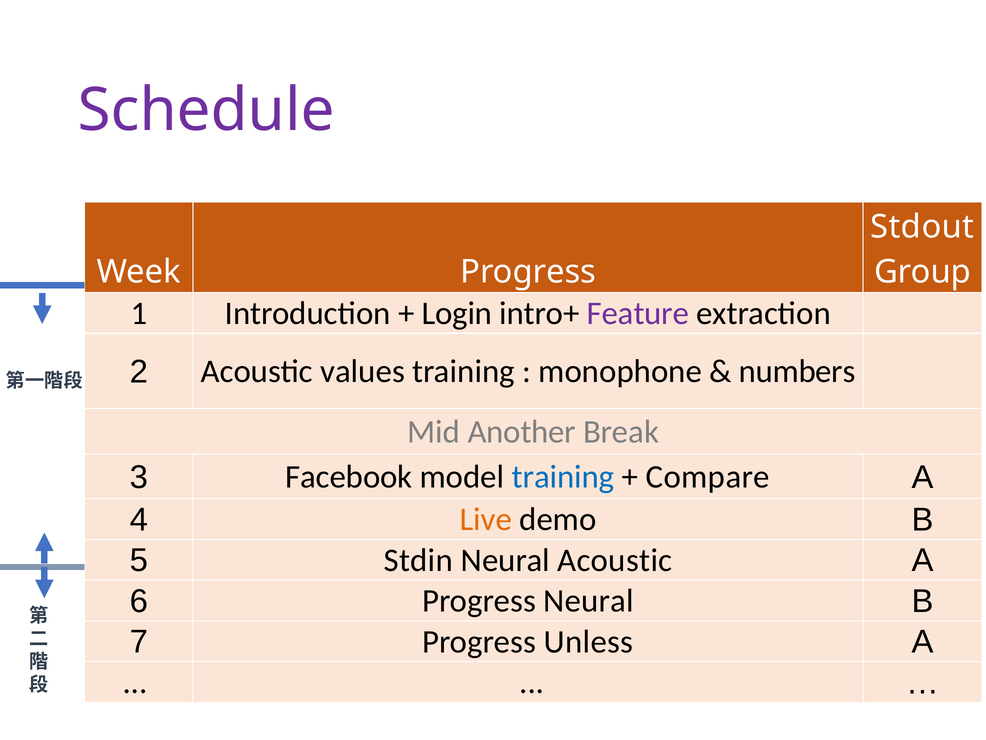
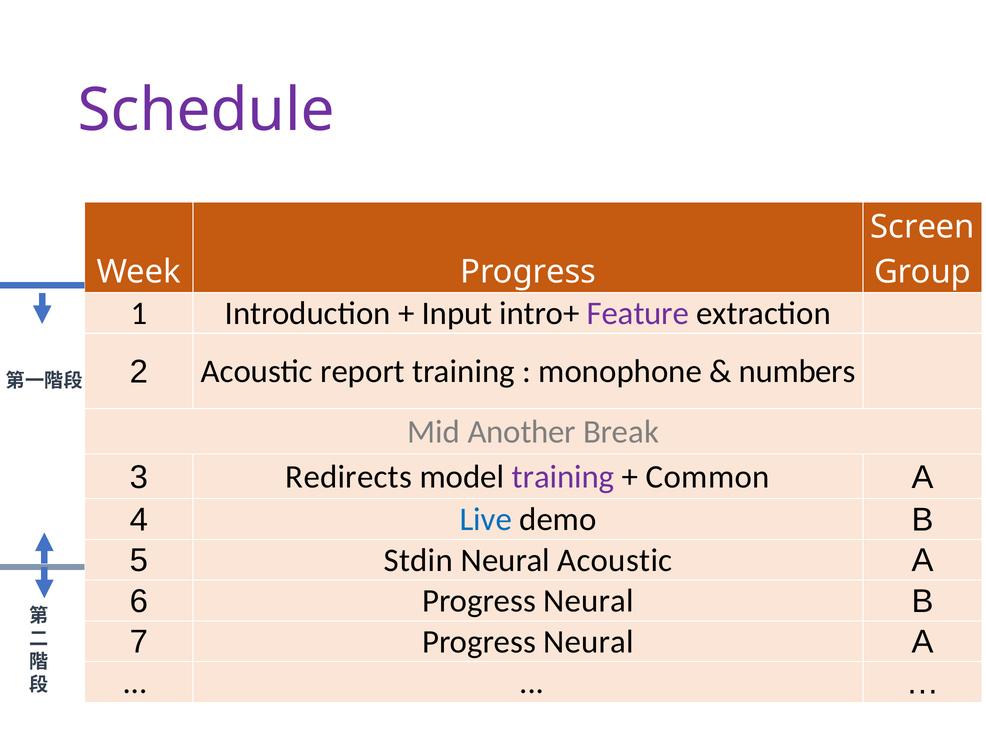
Stdout: Stdout -> Screen (923, 227)
Login: Login -> Input (457, 313)
values: values -> report (363, 371)
Facebook: Facebook -> Redirects (349, 477)
training colour: blue -> purple (563, 477)
Compare: Compare -> Common (708, 477)
Live colour: orange -> blue (486, 519)
7 Progress Unless: Unless -> Neural (589, 641)
